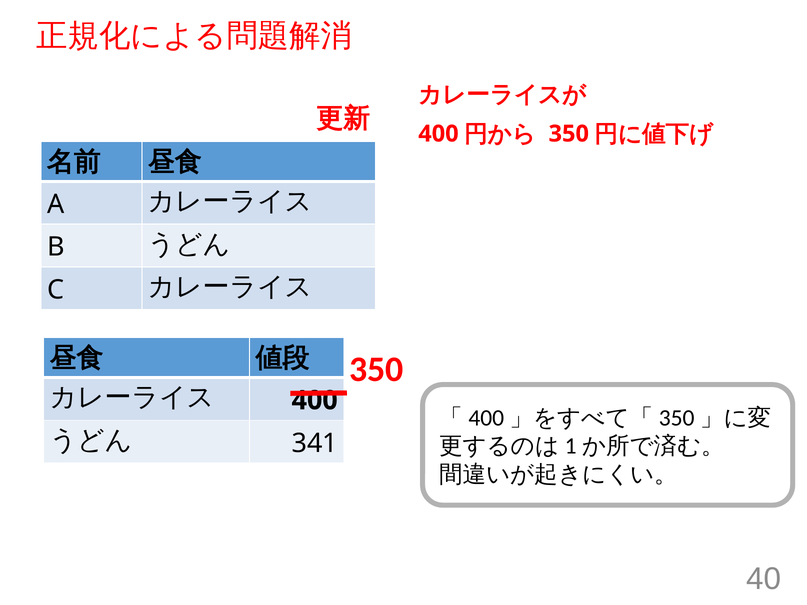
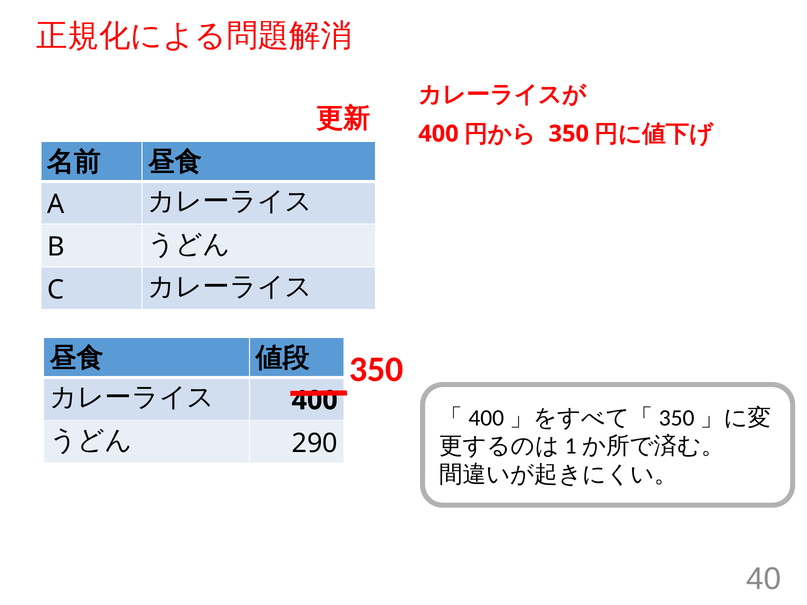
341: 341 -> 290 (315, 443)
